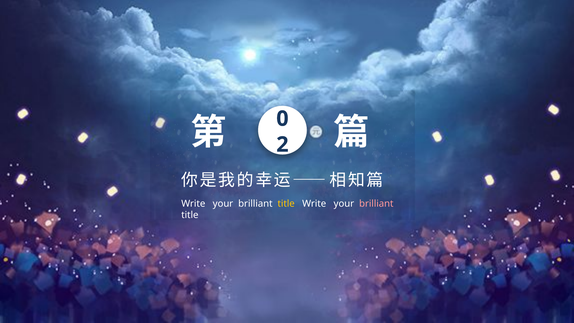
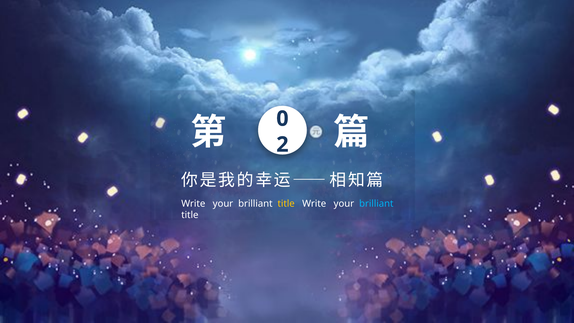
brilliant colour: pink -> light blue (376, 204)
